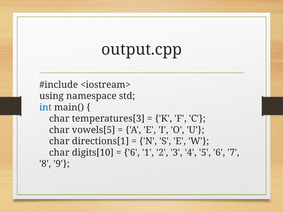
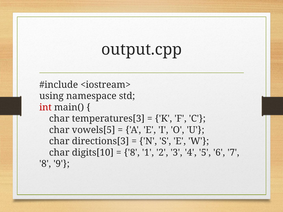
int colour: blue -> red (45, 107)
directions[1: directions[1 -> directions[3 (100, 141)
6: 6 -> 8 (132, 153)
